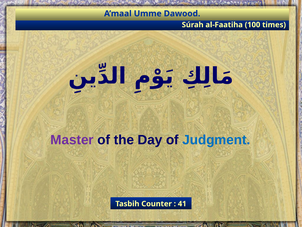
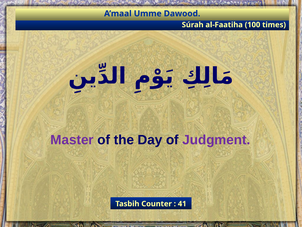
Judgment colour: blue -> purple (216, 140)
